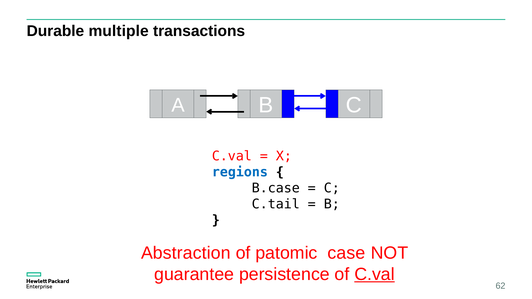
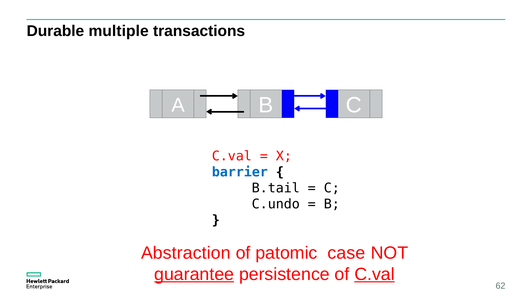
regions: regions -> barrier (240, 172)
B.case: B.case -> B.tail (276, 188)
C.tail: C.tail -> C.undo (276, 204)
guarantee underline: none -> present (194, 275)
